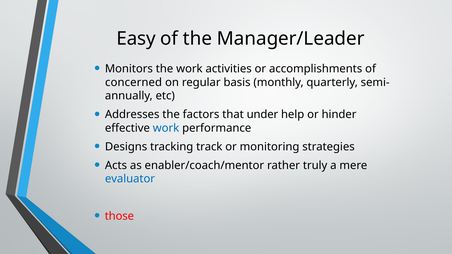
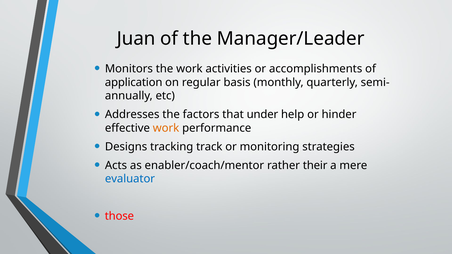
Easy: Easy -> Juan (136, 39)
concerned: concerned -> application (134, 82)
work colour: blue -> orange (166, 128)
truly: truly -> their (315, 165)
